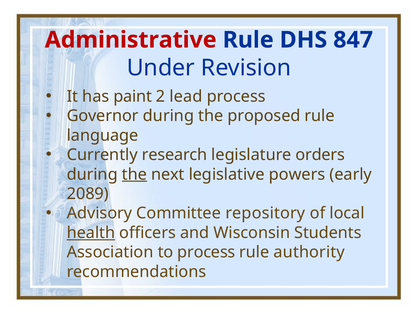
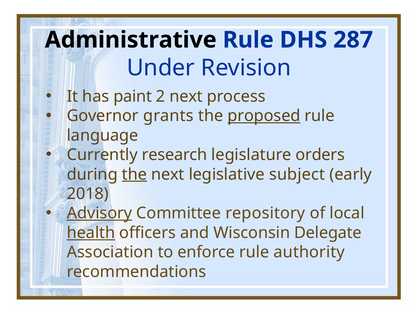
Administrative colour: red -> black (131, 40)
847: 847 -> 287 (353, 40)
2 lead: lead -> next (186, 97)
Governor during: during -> grants (168, 116)
proposed underline: none -> present (264, 116)
powers: powers -> subject (297, 175)
2089: 2089 -> 2018 (88, 194)
Advisory underline: none -> present (99, 214)
Students: Students -> Delegate (328, 233)
to process: process -> enforce (206, 253)
